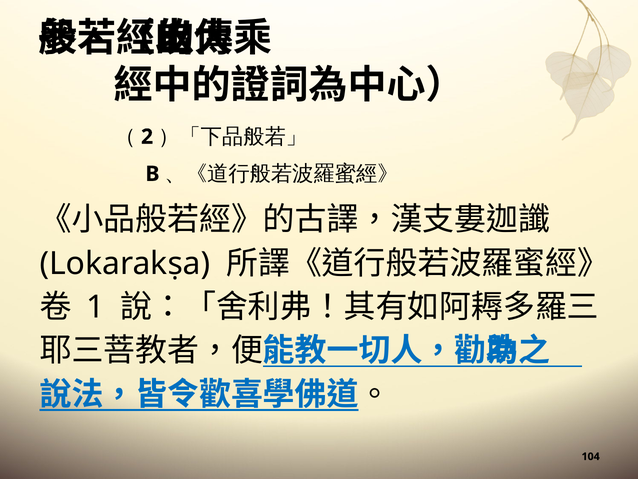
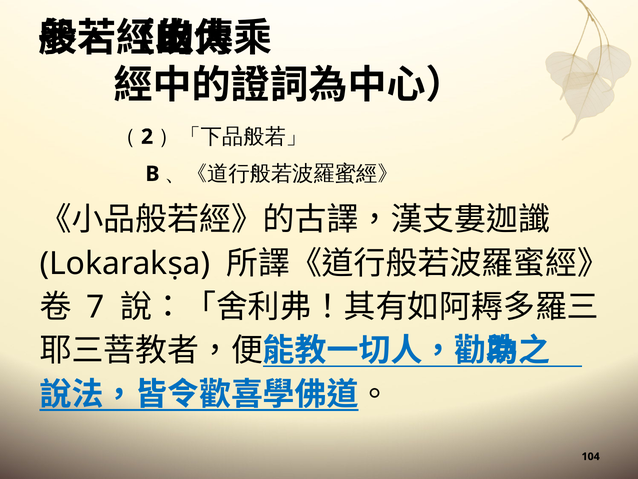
1: 1 -> 7 (95, 307)
